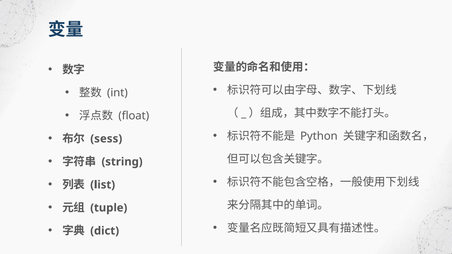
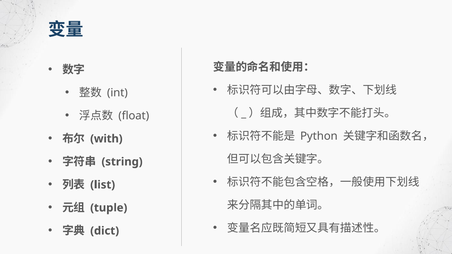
sess: sess -> with (106, 139)
